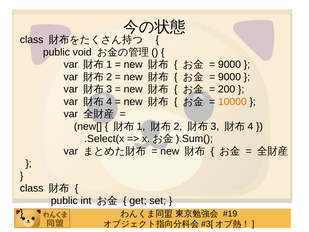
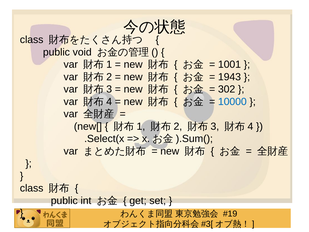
9000: 9000 -> 1001 (229, 65)
9000: 9000 -> 1943 (229, 77)
200: 200 -> 302 (227, 89)
10000 colour: orange -> blue (232, 102)
